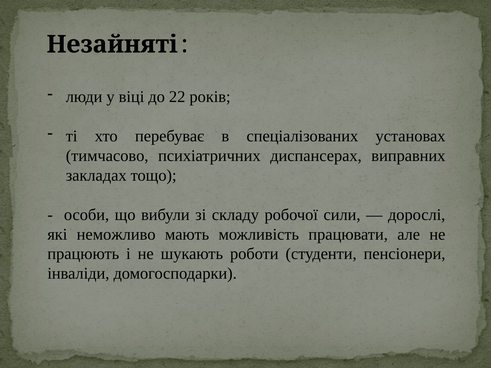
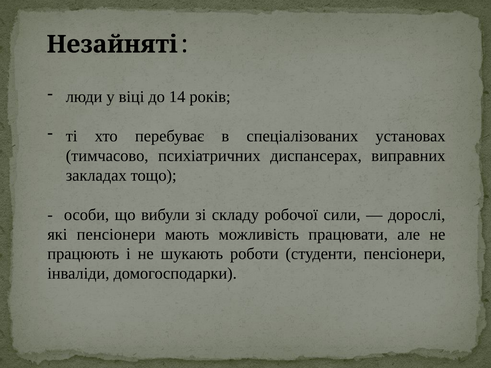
22: 22 -> 14 (177, 97)
які неможливо: неможливо -> пенсіонери (116, 234)
